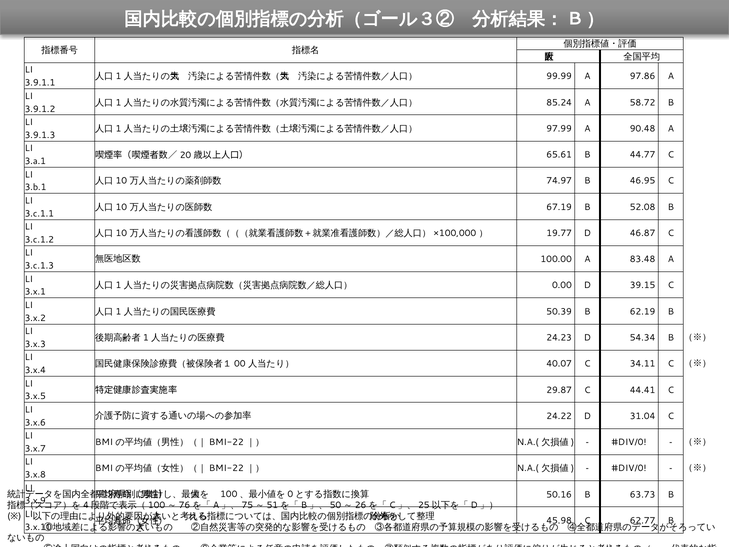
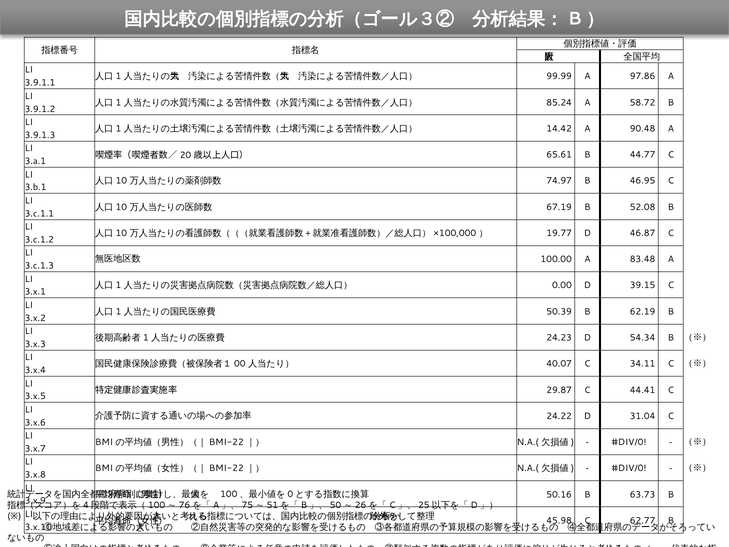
97.99: 97.99 -> 14.42 (559, 129)
